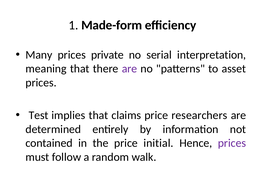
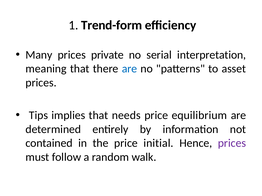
Made-form: Made-form -> Trend-form (112, 25)
are colour: purple -> blue (129, 69)
Test: Test -> Tips (38, 116)
claims: claims -> needs (126, 116)
researchers: researchers -> equilibrium (199, 116)
